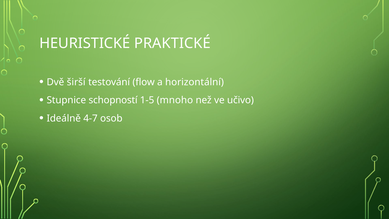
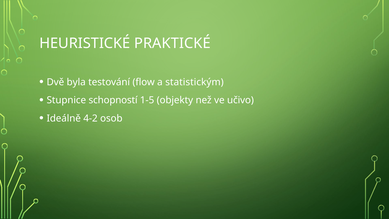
širší: širší -> byla (76, 82)
horizontální: horizontální -> statistickým (194, 82)
mnoho: mnoho -> objekty (175, 100)
4-7: 4-7 -> 4-2 (90, 118)
